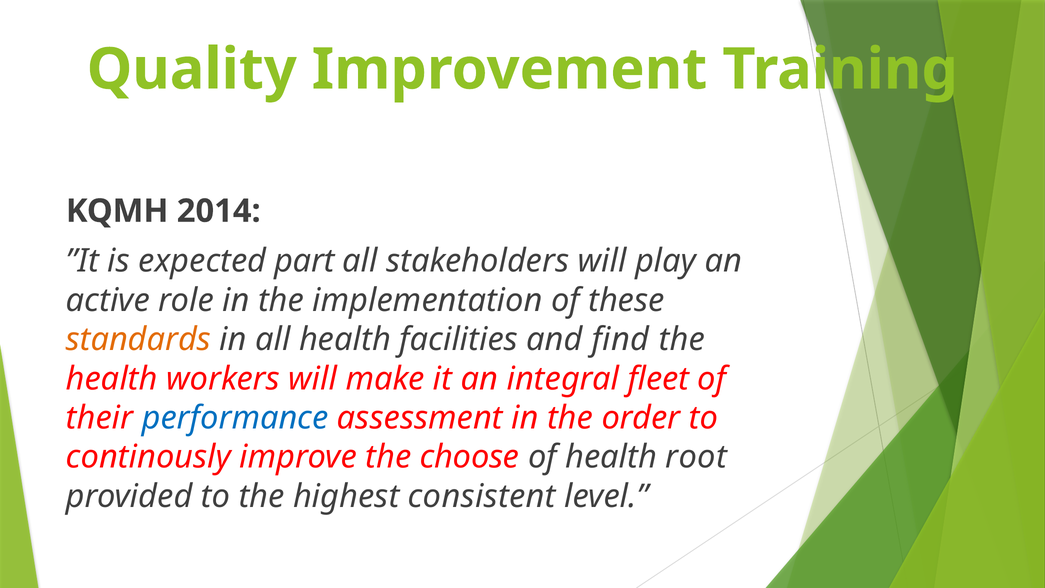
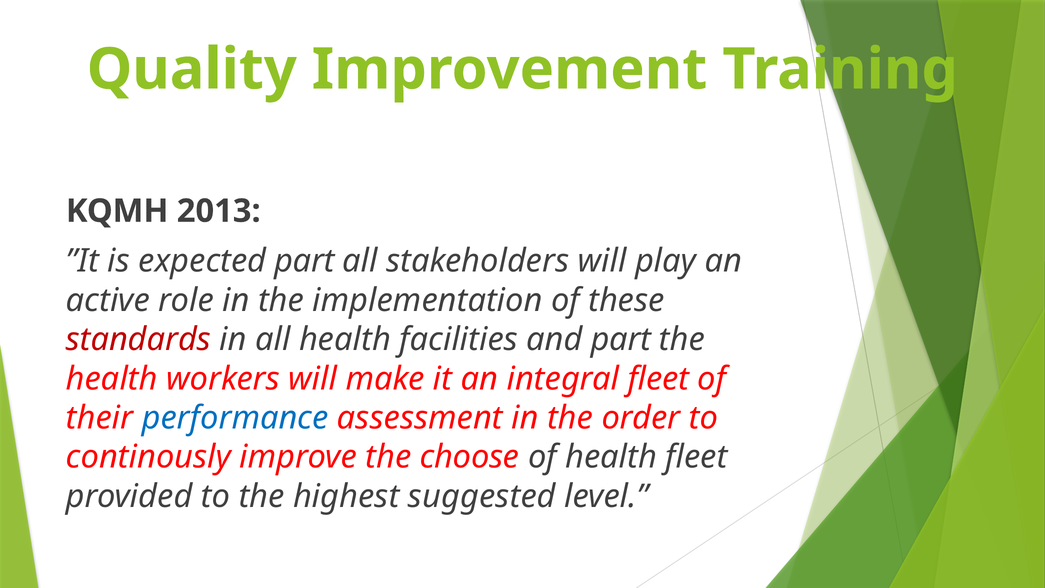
2014: 2014 -> 2013 (219, 211)
standards colour: orange -> red (138, 339)
and find: find -> part (621, 339)
health root: root -> fleet (696, 457)
consistent: consistent -> suggested (482, 496)
